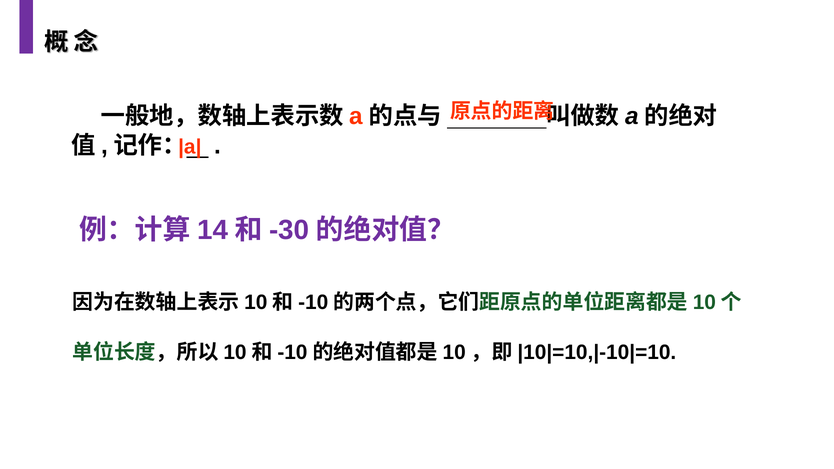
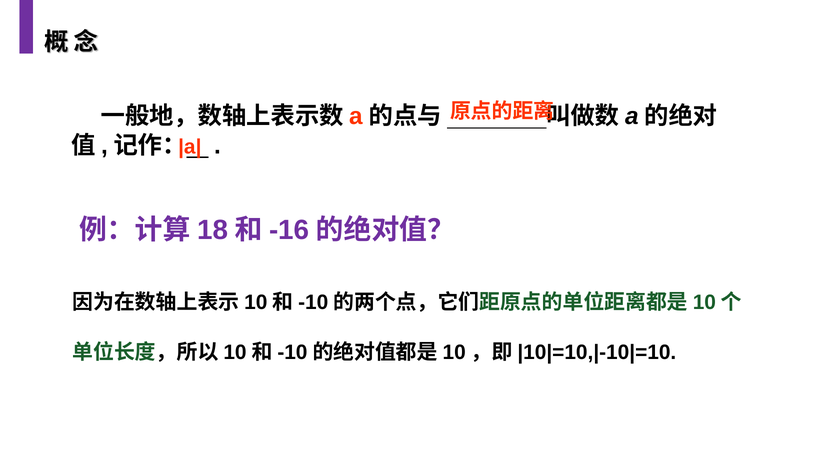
14: 14 -> 18 (213, 230)
-30: -30 -> -16 (289, 230)
